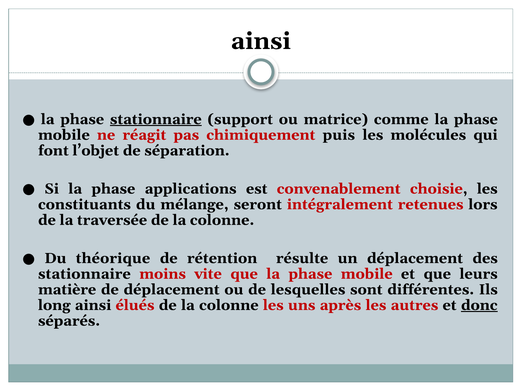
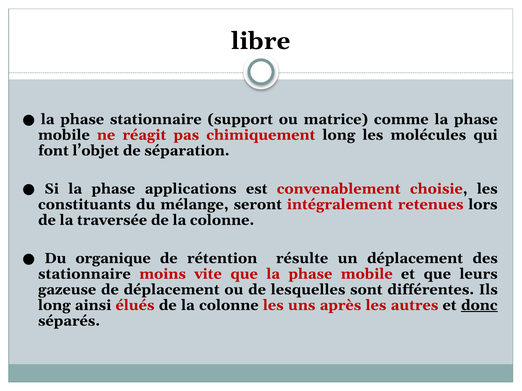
ainsi: ainsi -> libre (261, 41)
stationnaire underline: present -> none (156, 119)
chimiquement puis: puis -> long (339, 135)
théorique: théorique -> organique (113, 259)
matière: matière -> gazeuse (67, 290)
